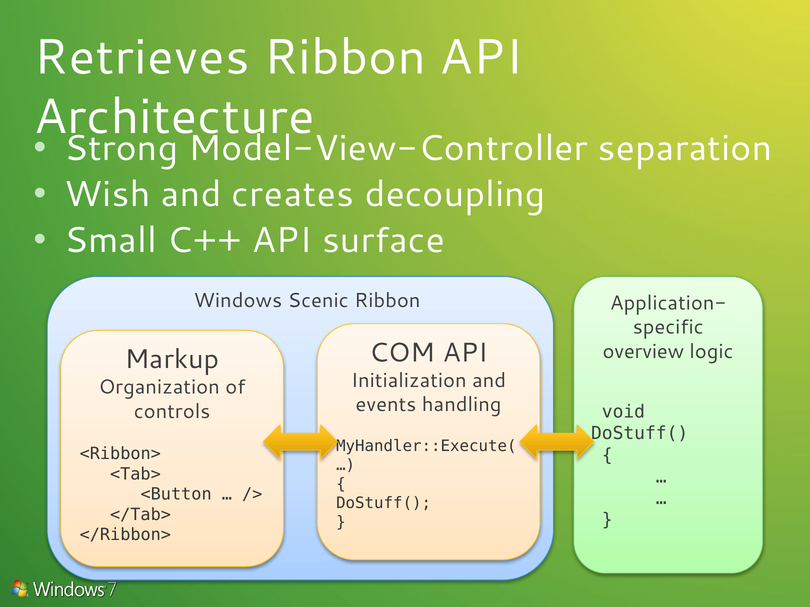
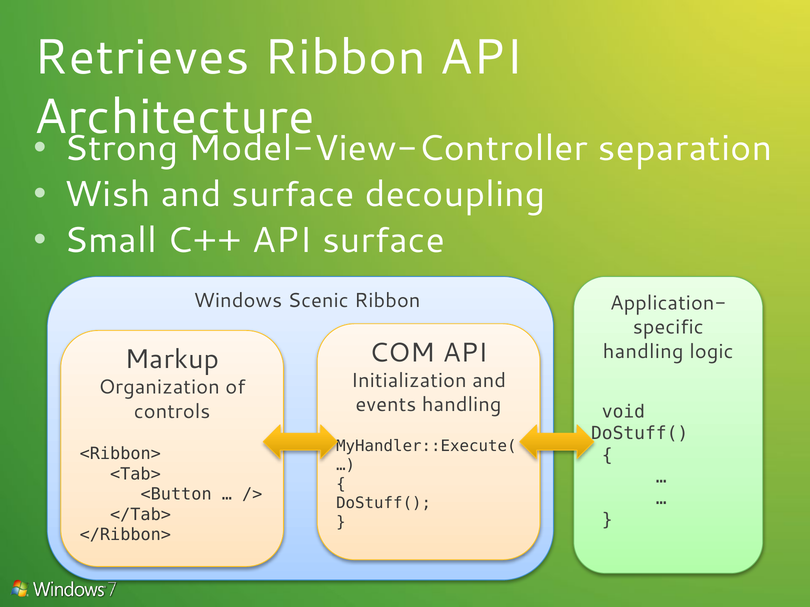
and creates: creates -> surface (293, 194)
overview: overview -> handling (643, 352)
